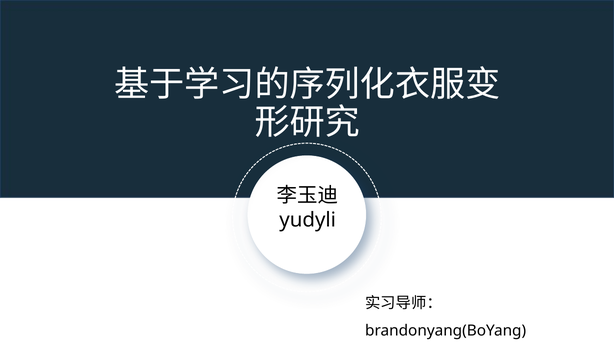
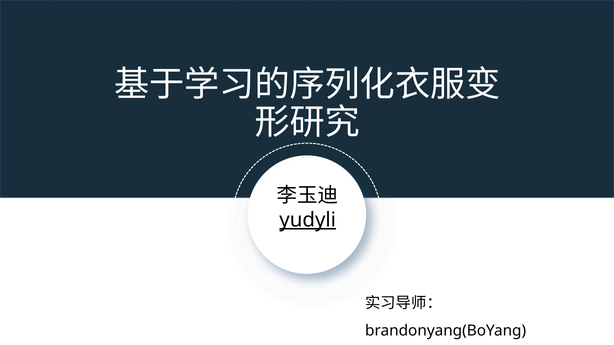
yudyli underline: none -> present (308, 220)
